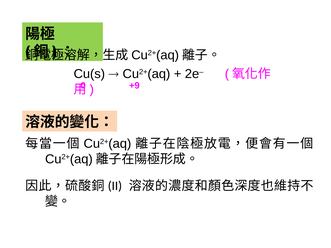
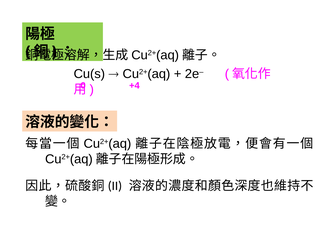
+9: +9 -> +4 (134, 86)
